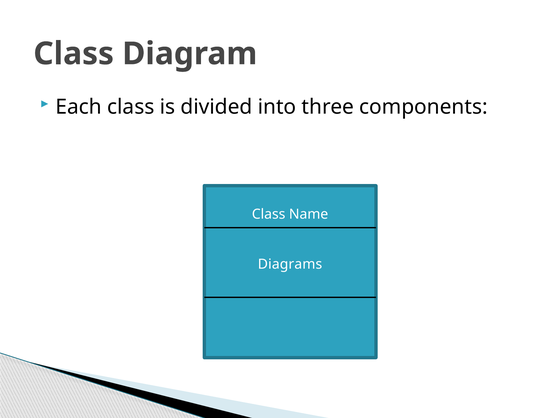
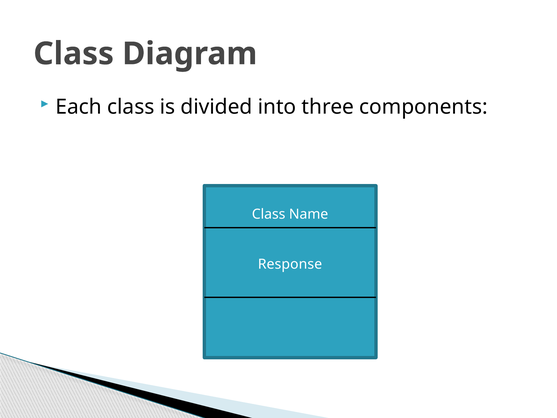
Diagrams: Diagrams -> Response (290, 264)
